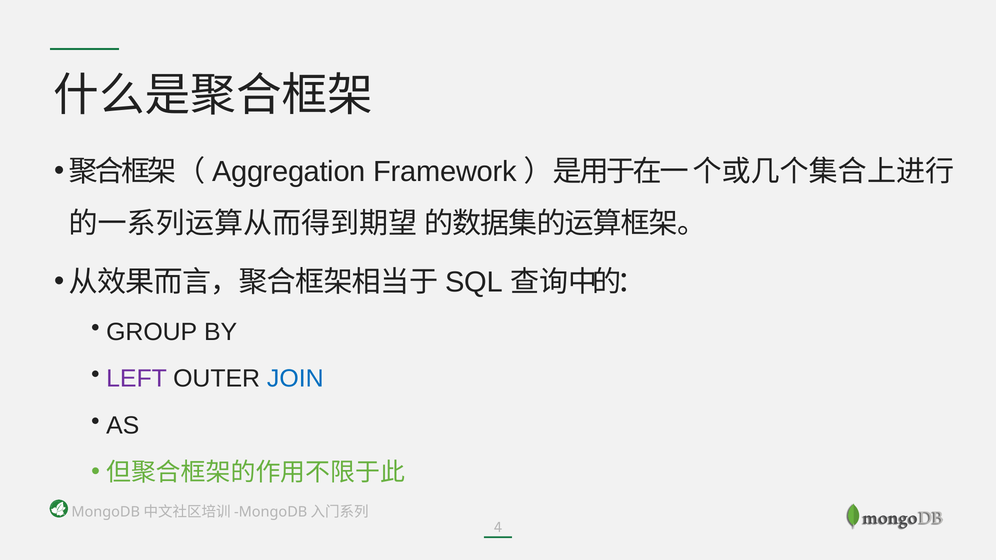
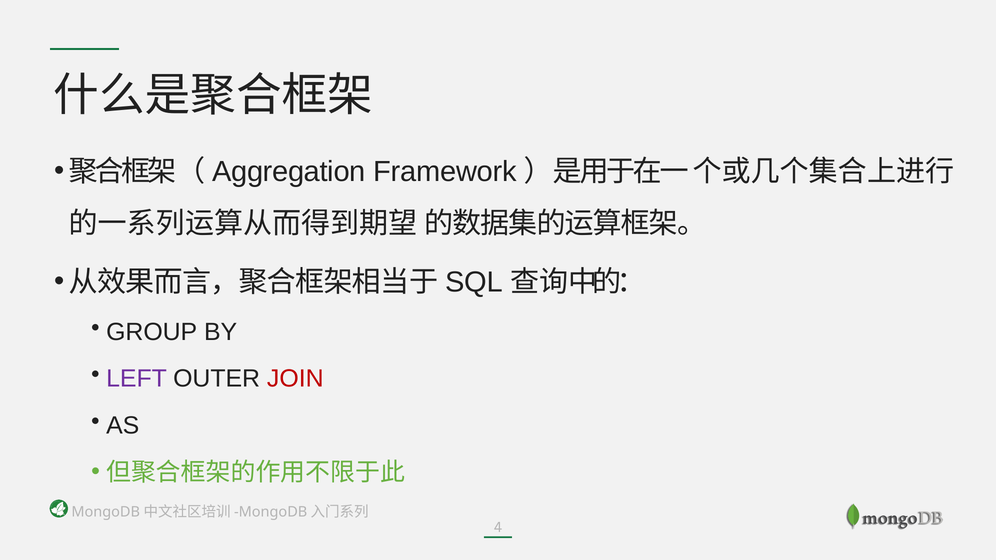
JOIN colour: blue -> red (295, 379)
